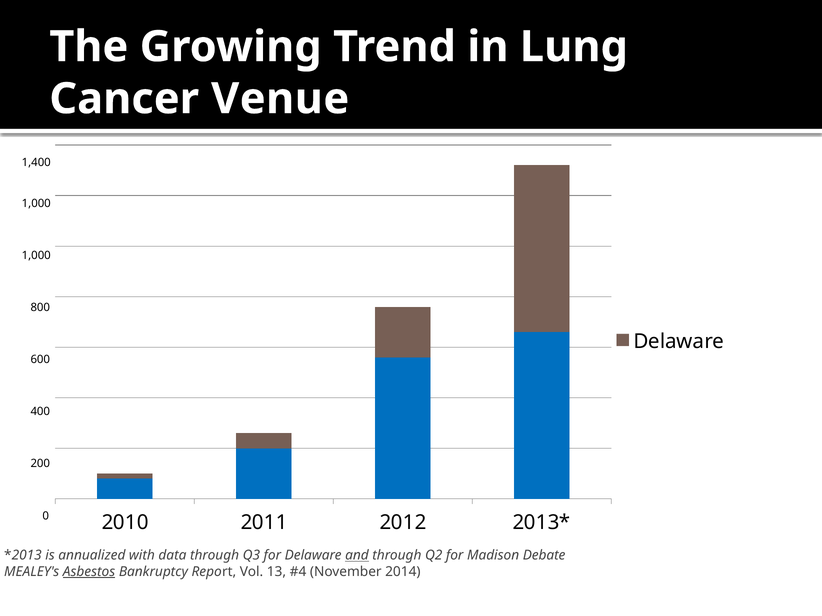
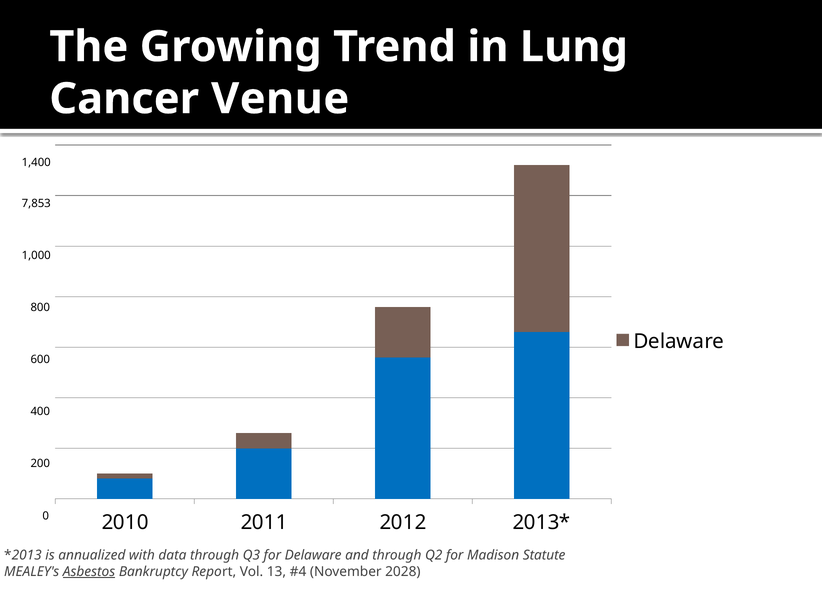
1,000: 1,000 -> 7,853 (36, 204)
and underline: present -> none (357, 556)
Debate: Debate -> Statute (544, 556)
2014: 2014 -> 2028 (403, 572)
